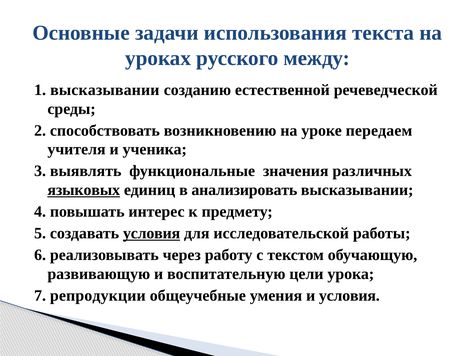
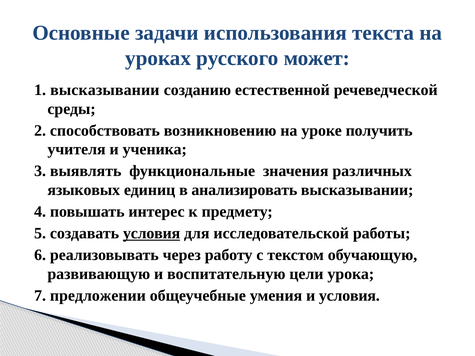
между: между -> может (317, 58)
передаем: передаем -> получить (379, 131)
языковых underline: present -> none (84, 190)
репродукции: репродукции -> предложении (98, 296)
